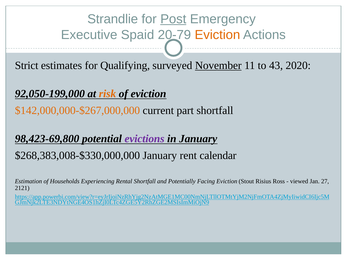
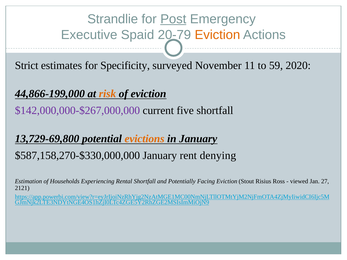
Qualifying: Qualifying -> Specificity (125, 66)
November underline: present -> none (218, 66)
43: 43 -> 59 (276, 66)
92,050-199,000: 92,050-199,000 -> 44,866-199,000 (50, 94)
$142,000,000-$267,000,000 colour: orange -> purple (77, 111)
part: part -> five (185, 111)
98,423-69,800: 98,423-69,800 -> 13,729-69,800 (47, 139)
evictions colour: purple -> orange (145, 139)
$268,383,008-$330,000,000: $268,383,008-$330,000,000 -> $587,158,270-$330,000,000 (77, 156)
calendar: calendar -> denying (218, 156)
